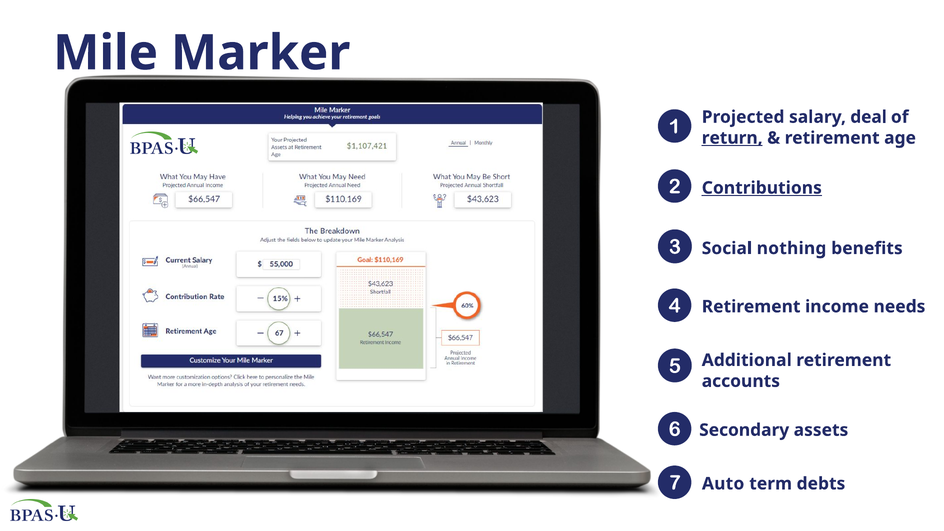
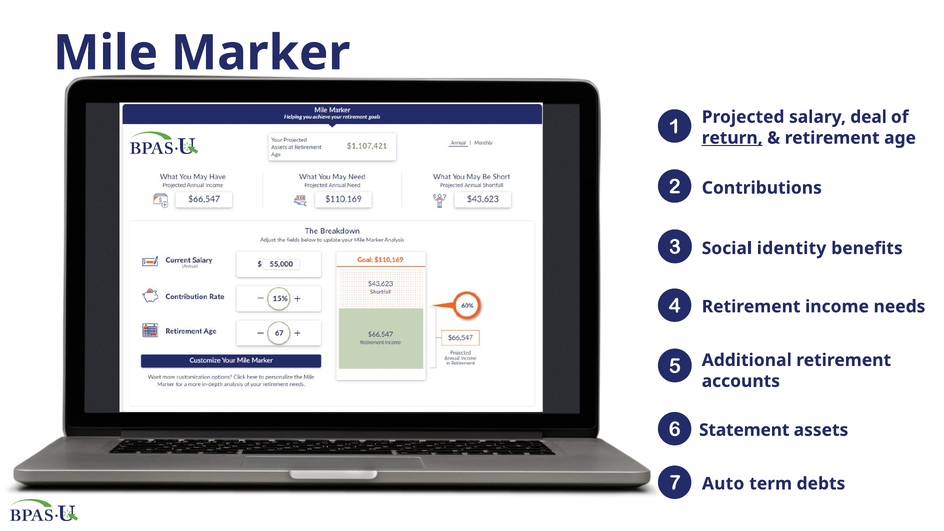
Contributions underline: present -> none (762, 188)
nothing: nothing -> identity (792, 248)
Secondary: Secondary -> Statement (744, 430)
